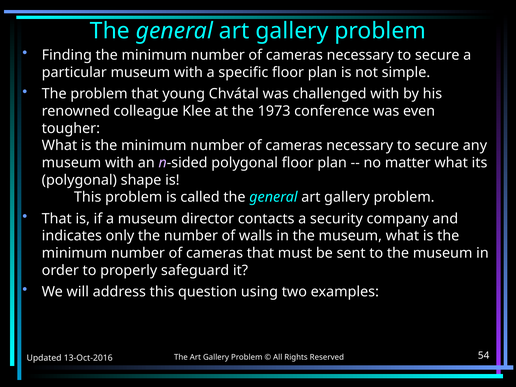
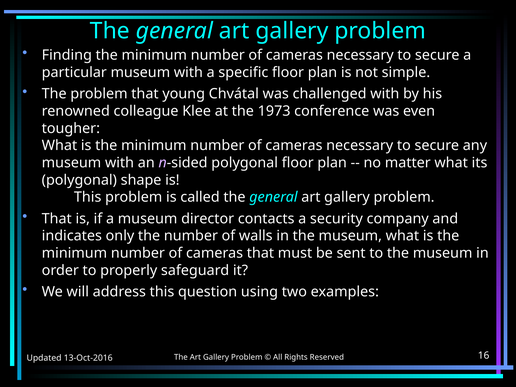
54: 54 -> 16 (484, 356)
